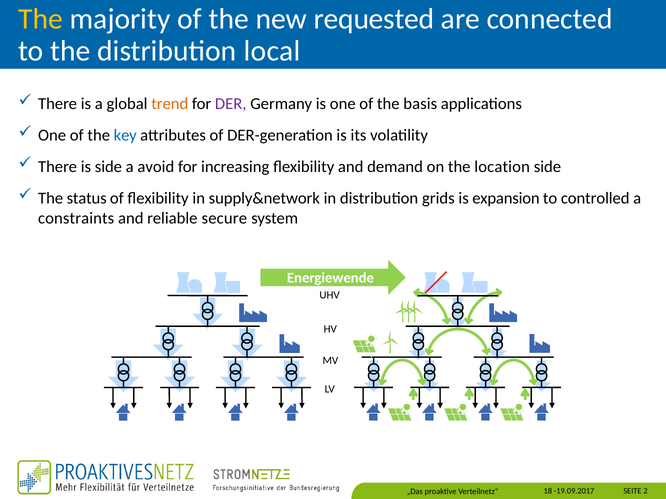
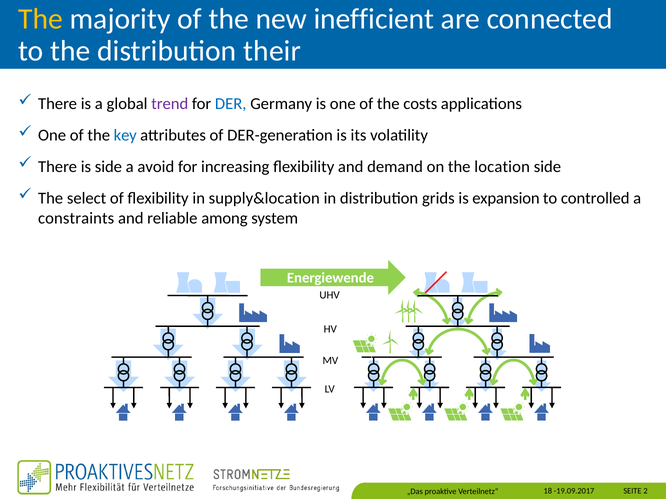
requested: requested -> inefficient (374, 19)
local: local -> their (272, 51)
trend colour: orange -> purple (170, 104)
DER colour: purple -> blue (231, 104)
basis: basis -> costs (420, 104)
status: status -> select (87, 198)
supply&network: supply&network -> supply&location (264, 198)
secure: secure -> among (224, 219)
